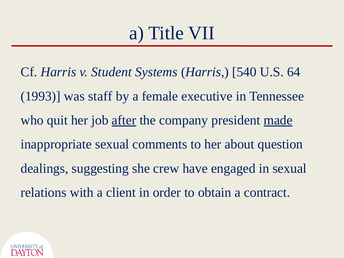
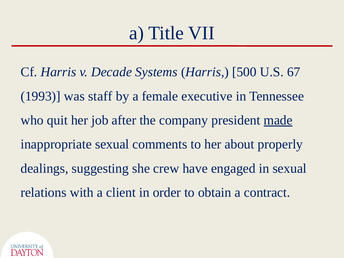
Student: Student -> Decade (112, 72)
540: 540 -> 500 (244, 72)
64: 64 -> 67 (294, 72)
after underline: present -> none (124, 120)
question: question -> properly (280, 144)
